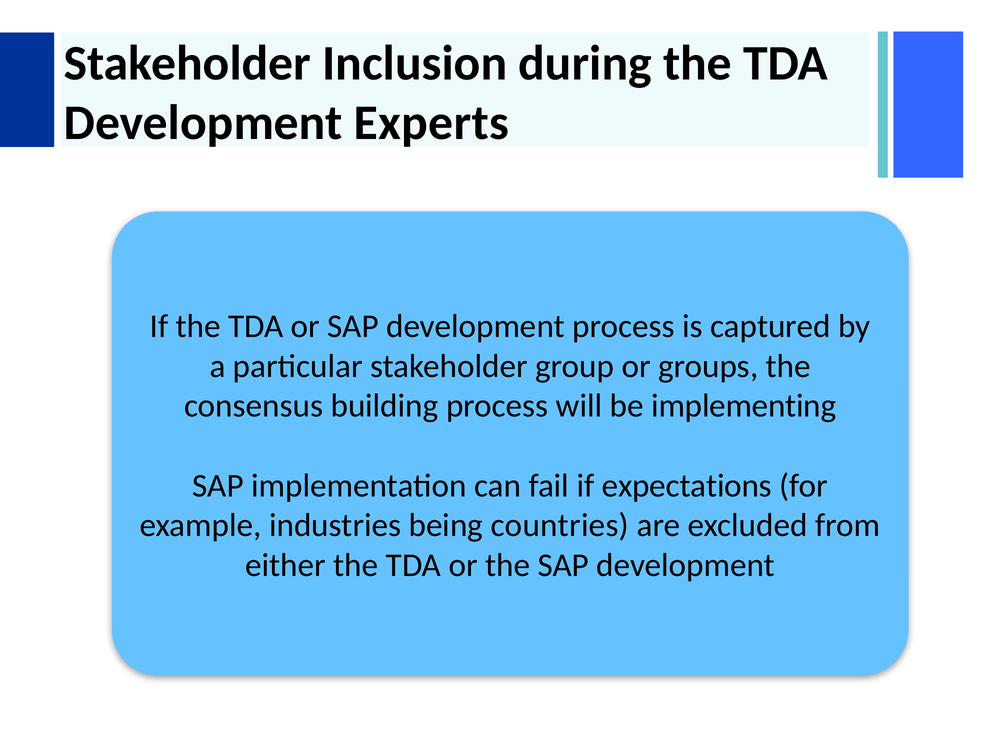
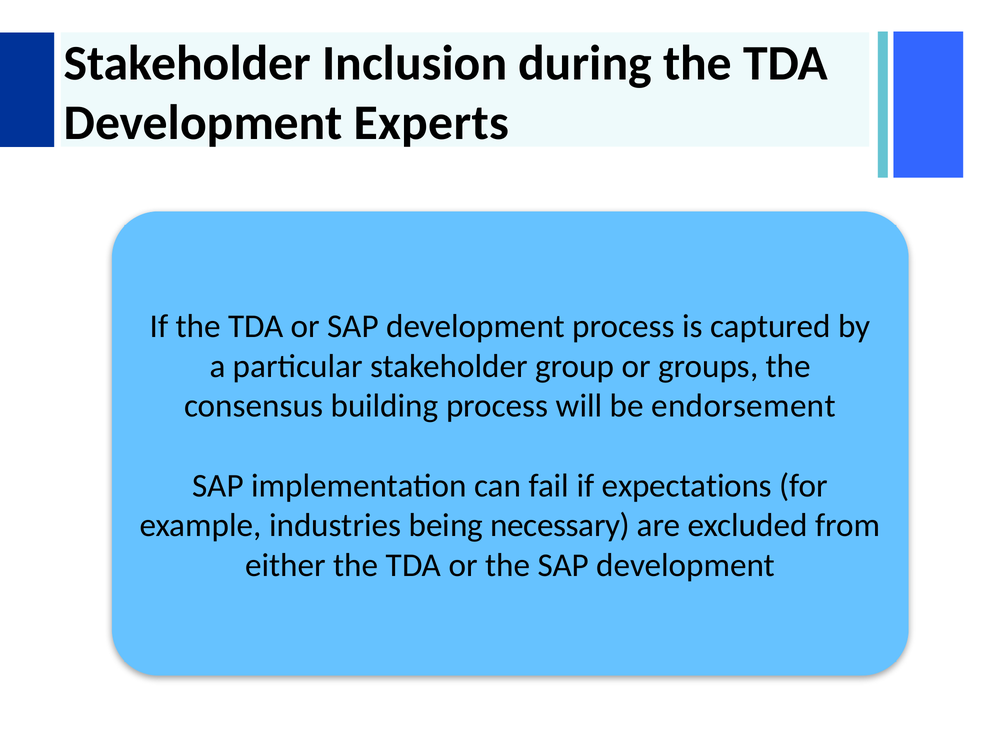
implementing: implementing -> endorsement (743, 406)
countries: countries -> necessary (560, 526)
